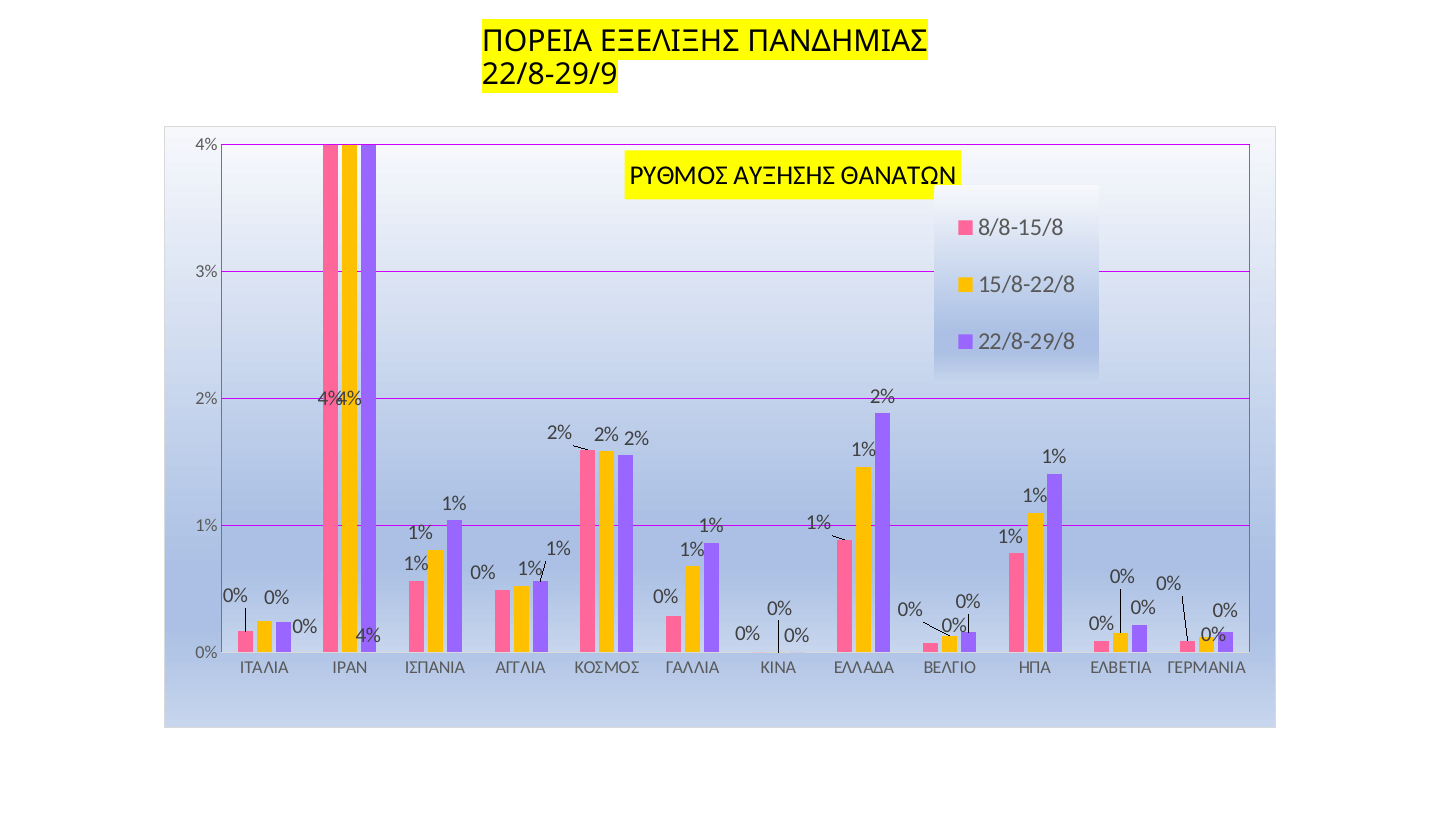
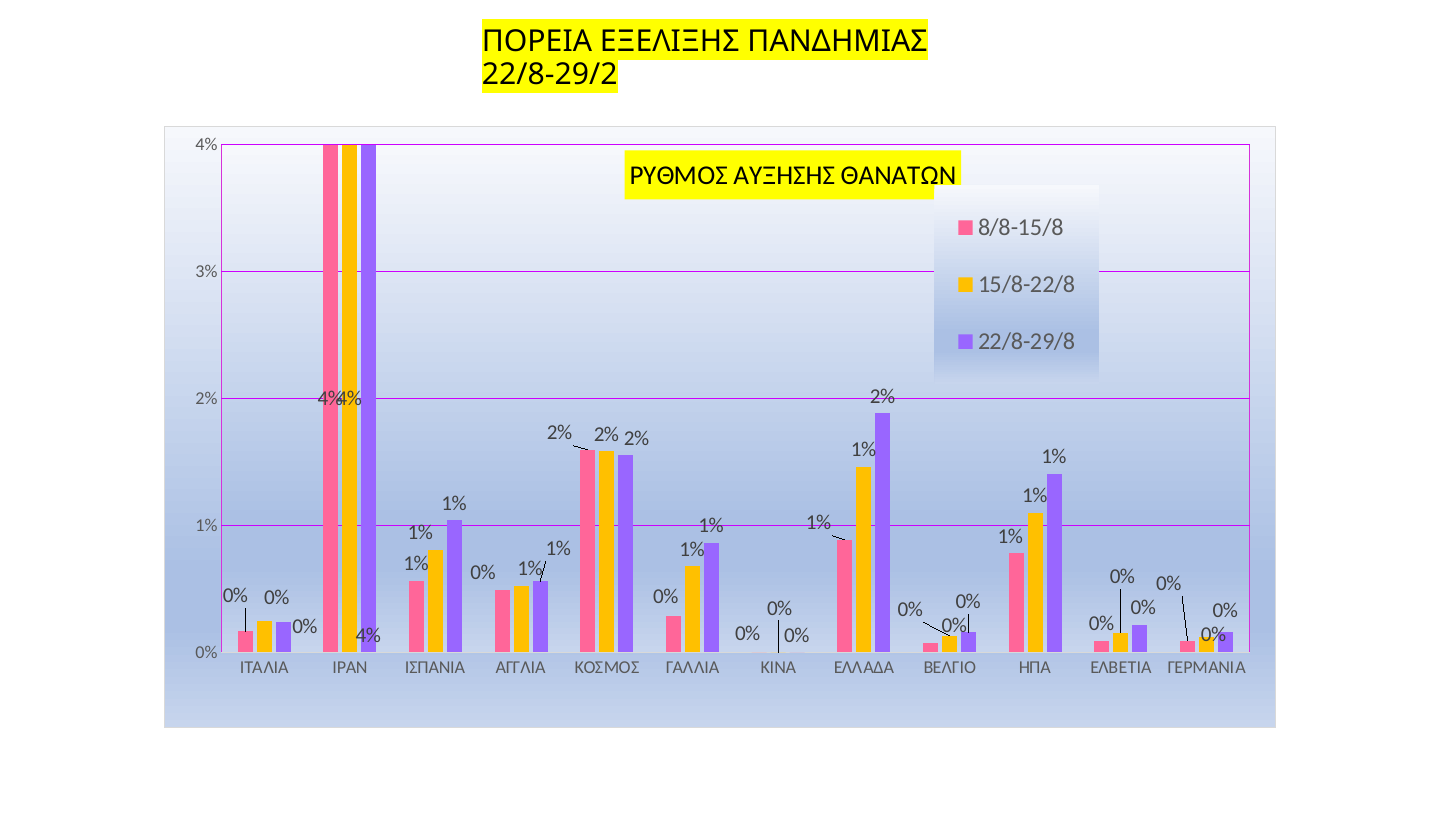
22/8-29/9: 22/8-29/9 -> 22/8-29/2 (550, 74)
